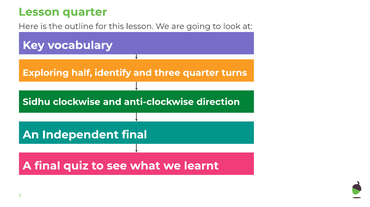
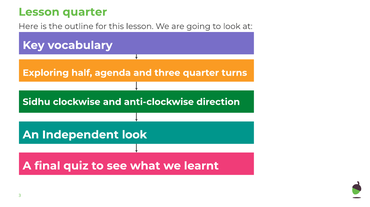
identify: identify -> agenda (113, 73)
Independent final: final -> look (134, 135)
